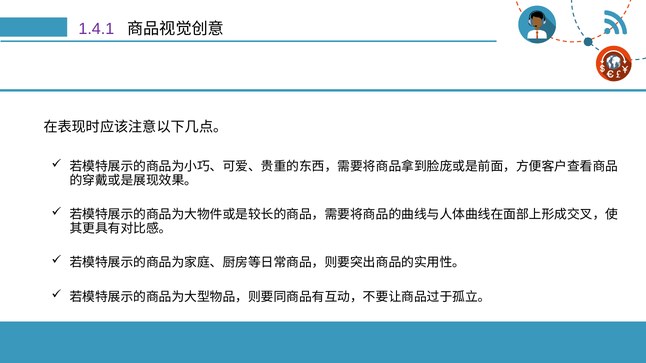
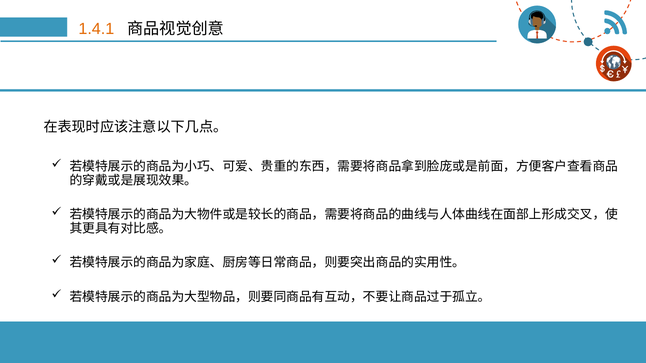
1.4.1 colour: purple -> orange (96, 29)
